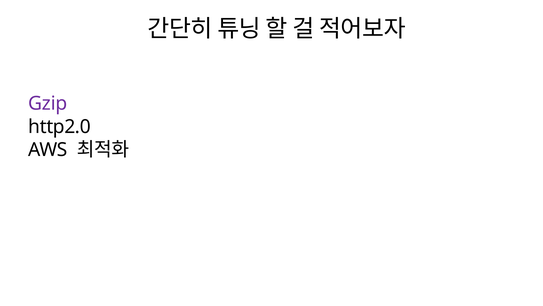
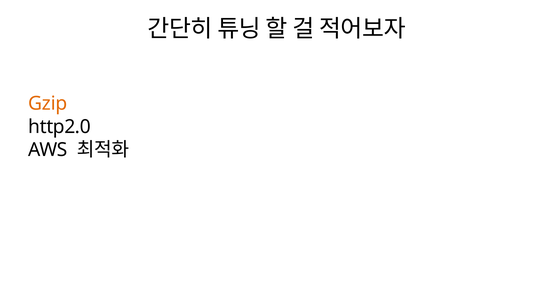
Gzip colour: purple -> orange (48, 103)
